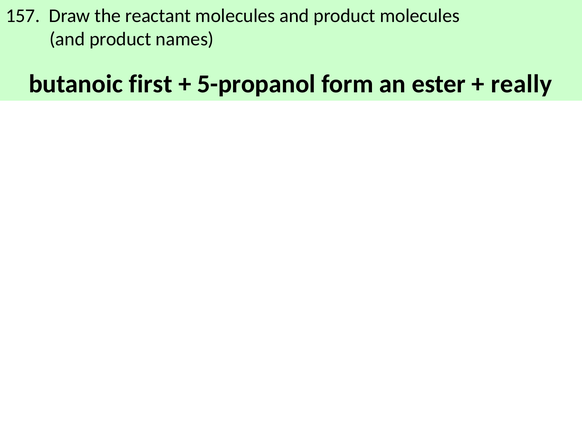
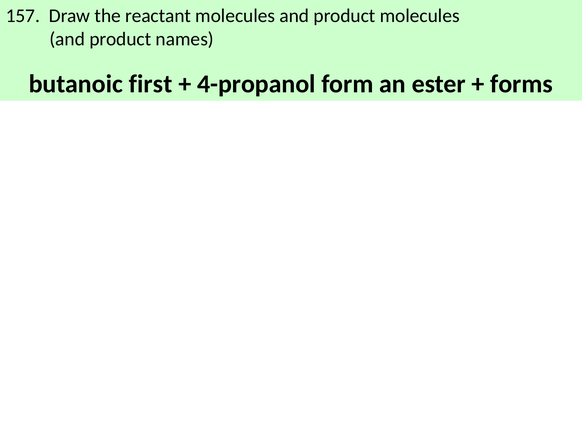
5-propanol: 5-propanol -> 4-propanol (256, 84)
really: really -> forms (521, 84)
